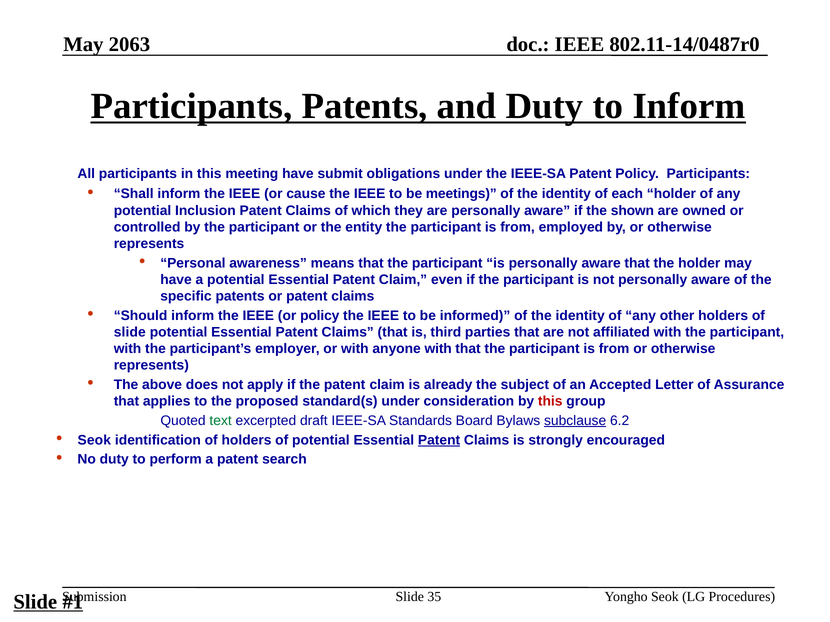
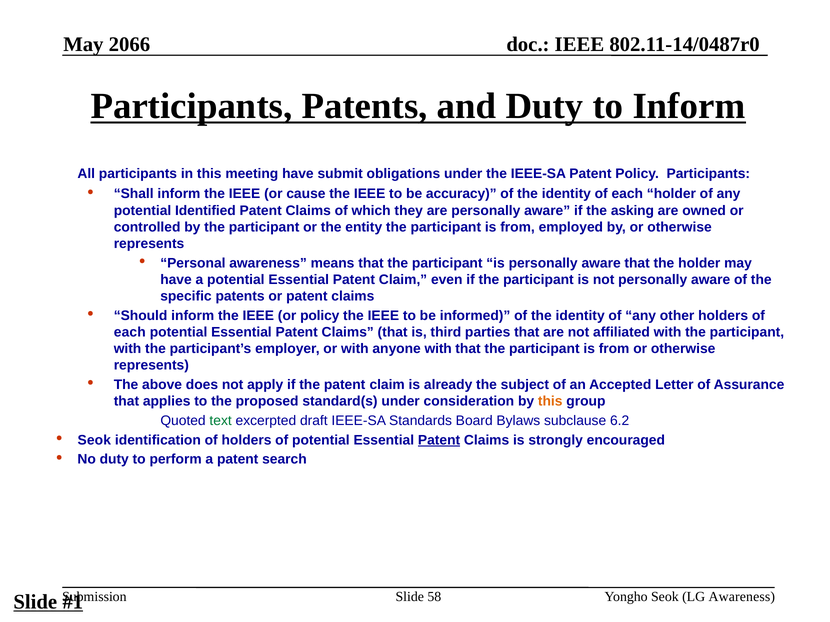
2063: 2063 -> 2066 (129, 44)
meetings: meetings -> accuracy (461, 194)
Inclusion: Inclusion -> Identified (205, 211)
shown: shown -> asking (632, 211)
slide: slide -> each (130, 332)
this colour: red -> orange (550, 402)
subclause underline: present -> none (575, 421)
35: 35 -> 58 (434, 597)
LG Procedures: Procedures -> Awareness (742, 597)
